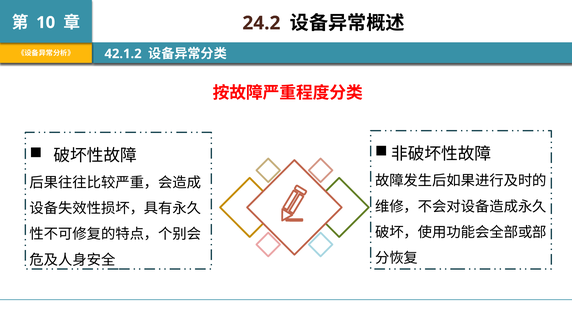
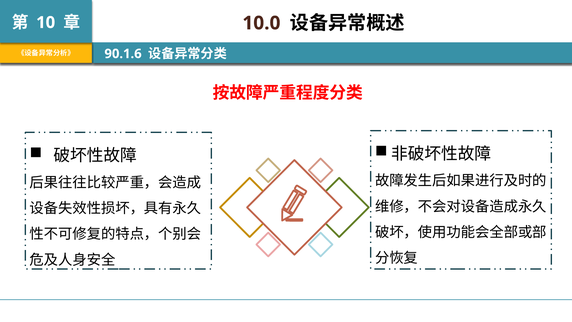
24.2: 24.2 -> 10.0 (261, 23)
42.1.2: 42.1.2 -> 90.1.6 (123, 54)
